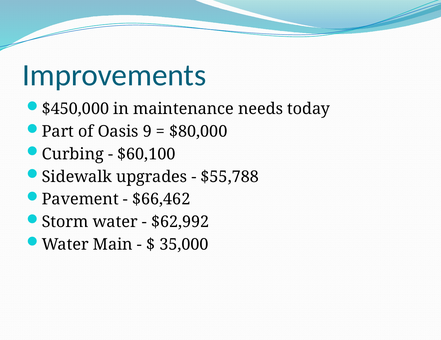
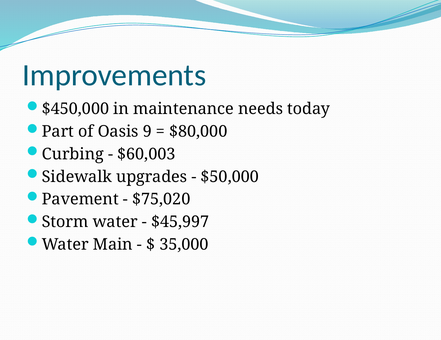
$60,100: $60,100 -> $60,003 (146, 154)
$55,788: $55,788 -> $50,000 (230, 177)
$66,462: $66,462 -> $75,020 (161, 200)
$62,992: $62,992 -> $45,997 (180, 222)
